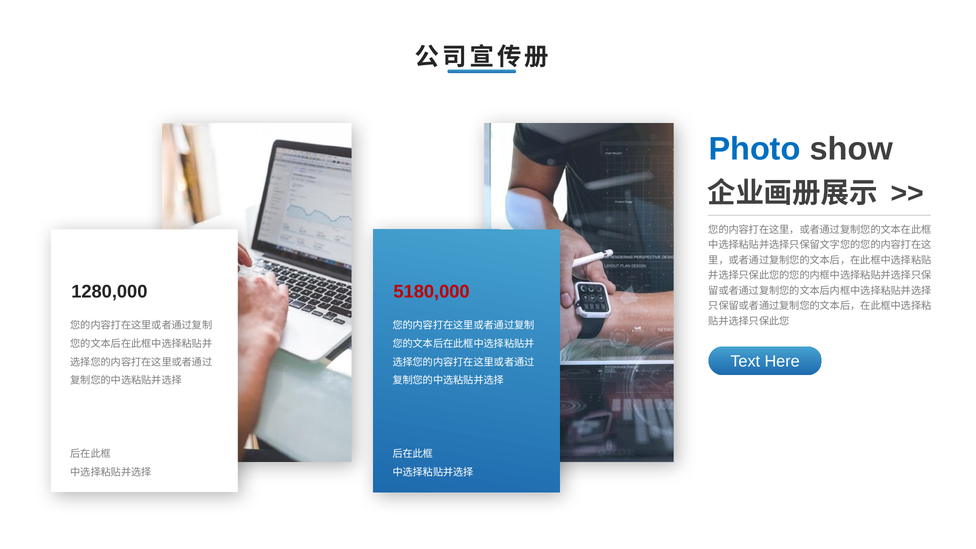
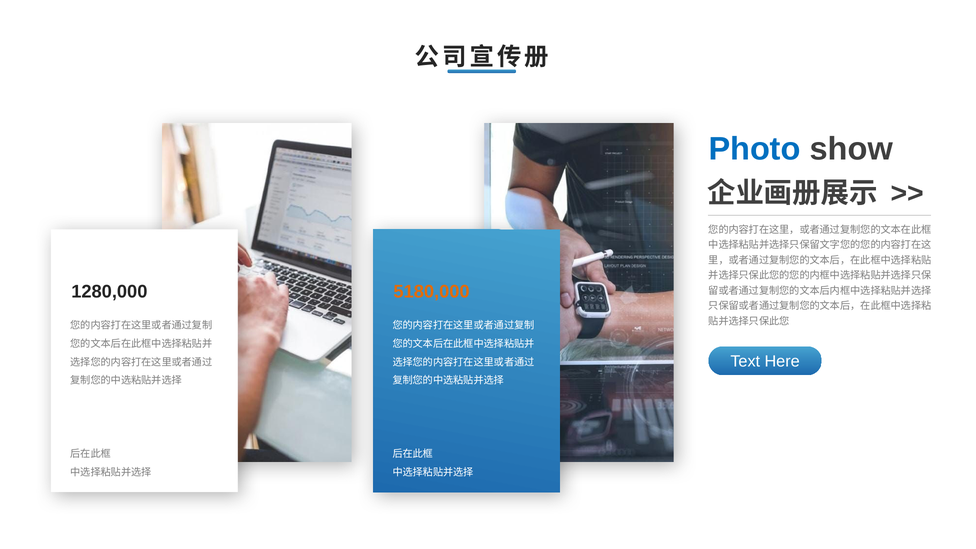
5180,000 colour: red -> orange (432, 292)
